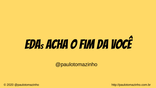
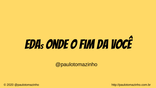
acha: acha -> onde (57, 44)
